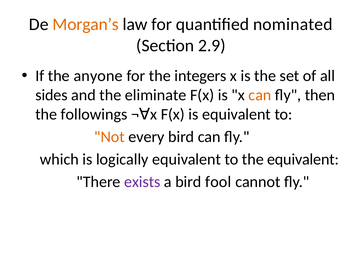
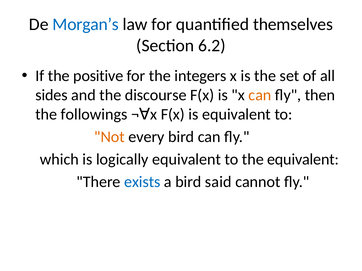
Morgan’s colour: orange -> blue (86, 24)
nominated: nominated -> themselves (293, 24)
2.9: 2.9 -> 6.2 (212, 46)
anyone: anyone -> positive (98, 76)
eliminate: eliminate -> discourse (156, 95)
exists colour: purple -> blue (142, 182)
fool: fool -> said (218, 182)
